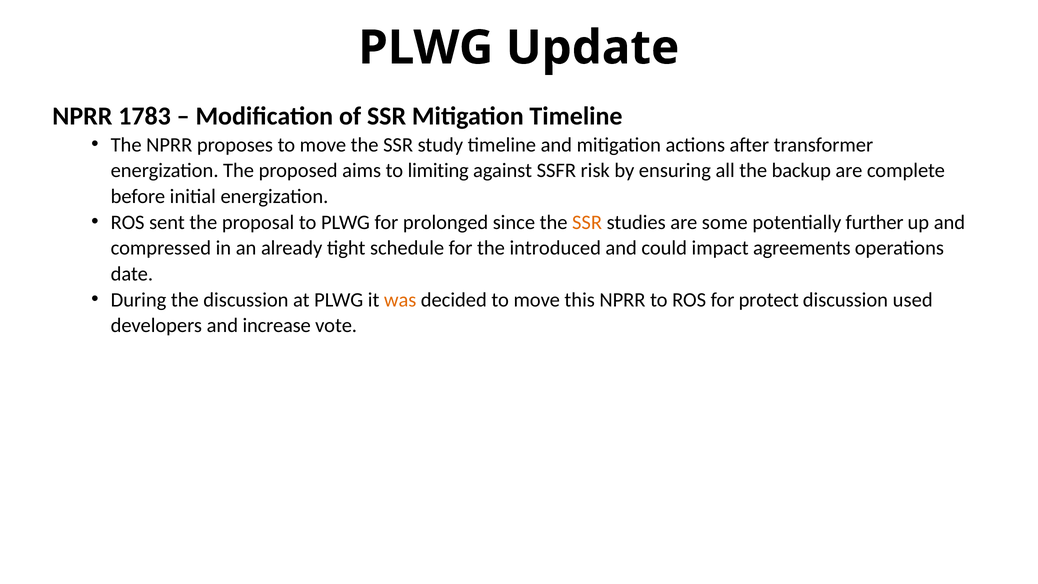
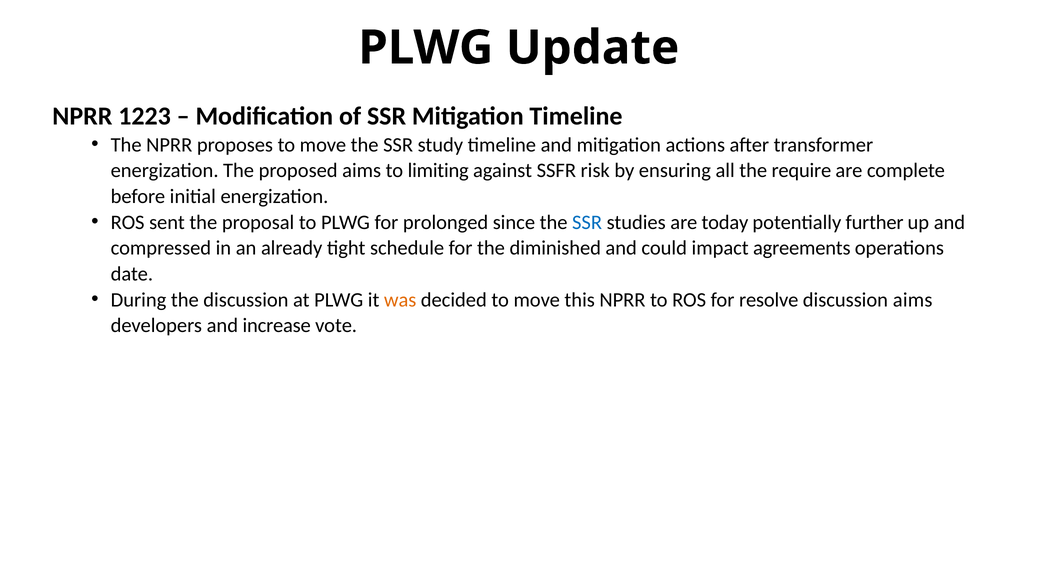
1783: 1783 -> 1223 (145, 116)
backup: backup -> require (801, 171)
SSR colour: orange -> blue (587, 222)
some: some -> today (725, 222)
introduced: introduced -> diminished (555, 248)
protect: protect -> resolve (769, 300)
discussion used: used -> aims (913, 300)
